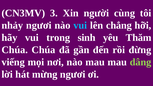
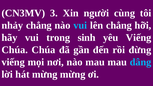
nhảy ngươi: ngươi -> chẳng (39, 25)
yêu Thăm: Thăm -> Viếng (139, 38)
dâng colour: light green -> light blue (141, 62)
mừng ngươi: ngươi -> mừng (73, 74)
